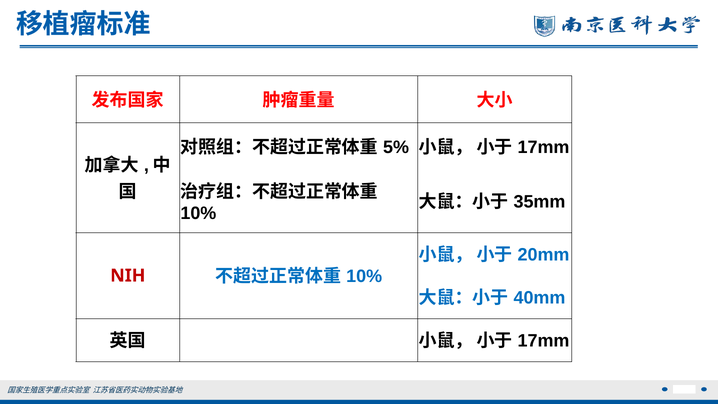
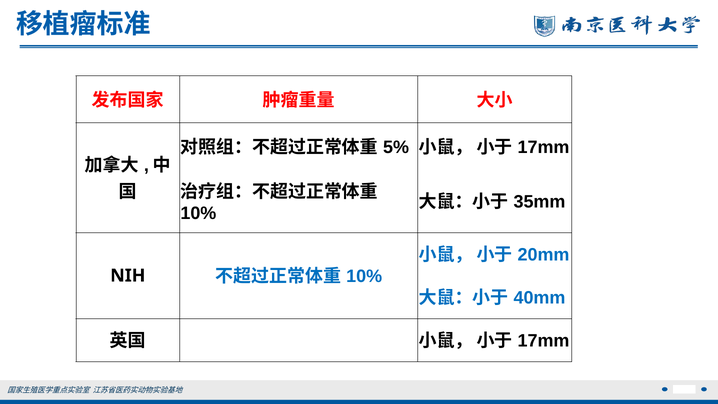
NIH colour: red -> black (128, 276)
